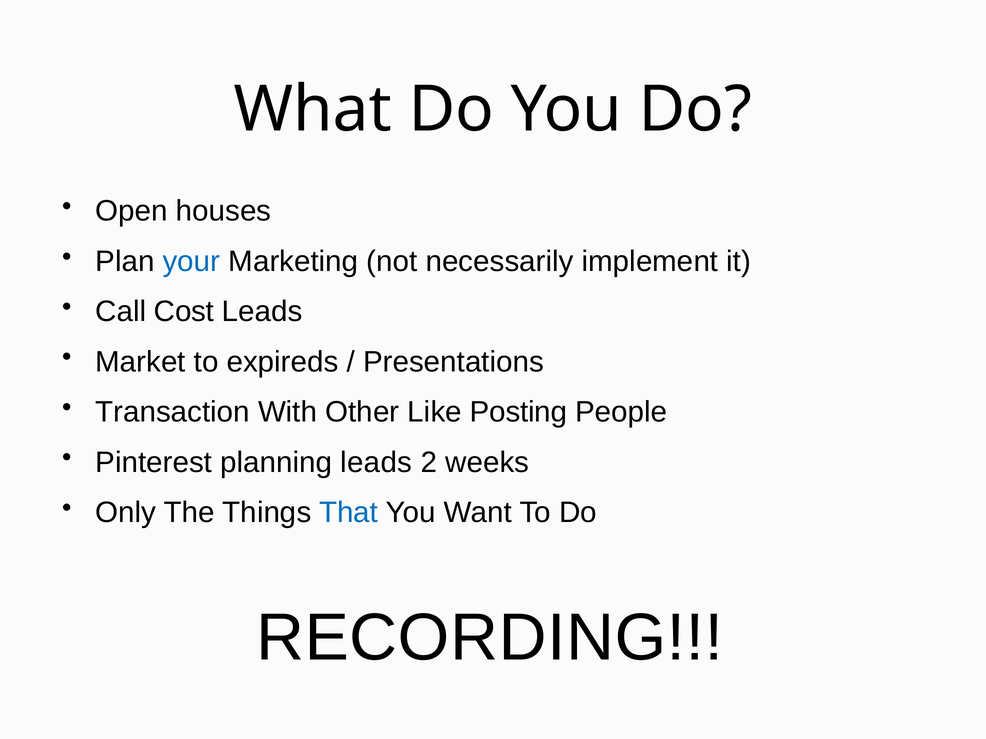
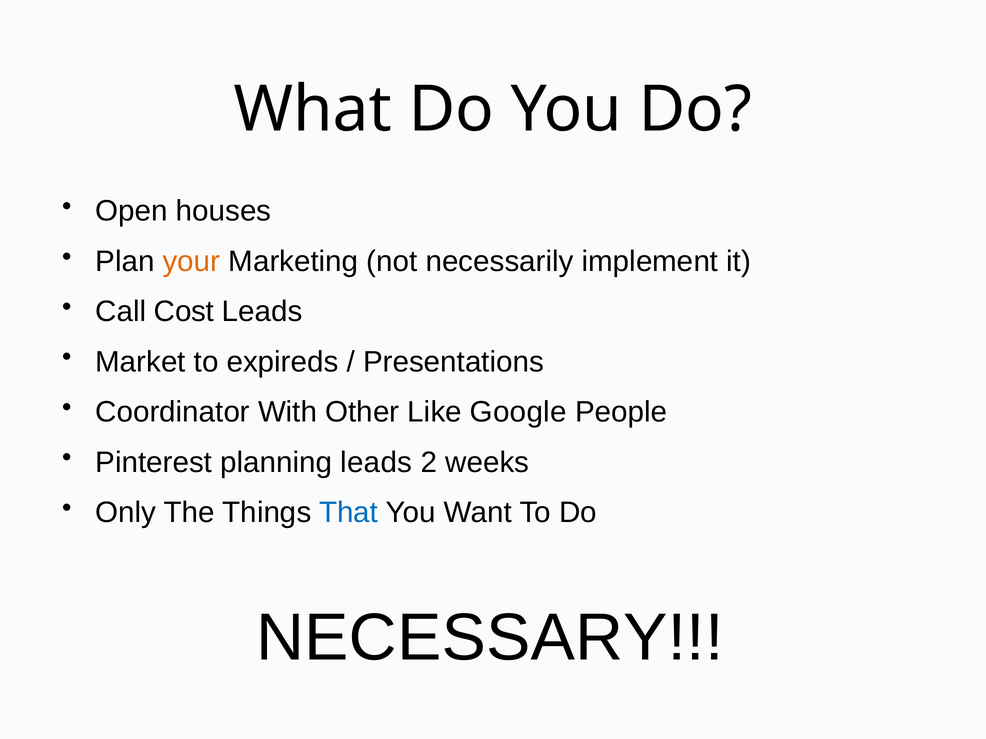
your colour: blue -> orange (191, 262)
Transaction: Transaction -> Coordinator (173, 412)
Posting: Posting -> Google (518, 412)
RECORDING: RECORDING -> NECESSARY (490, 638)
